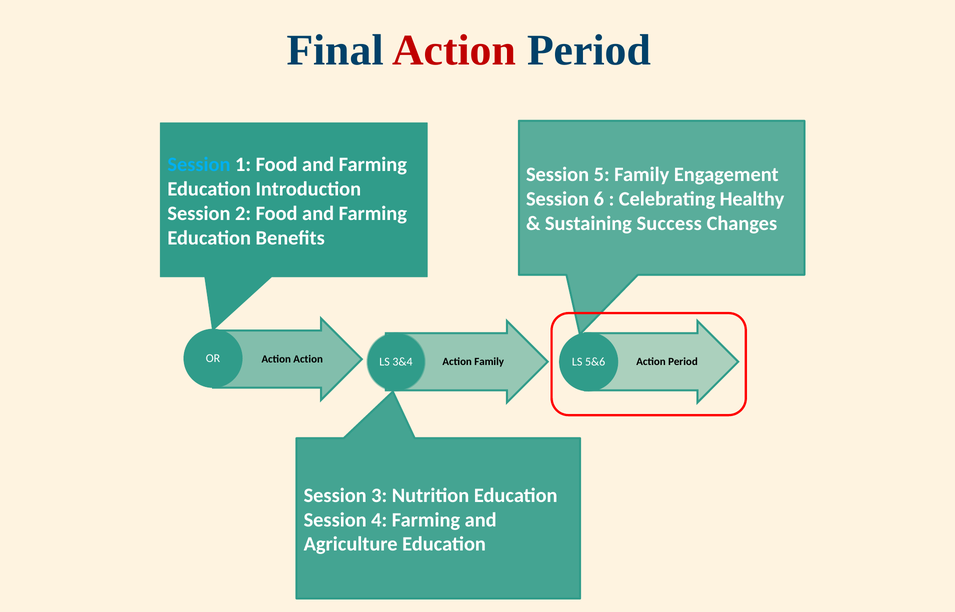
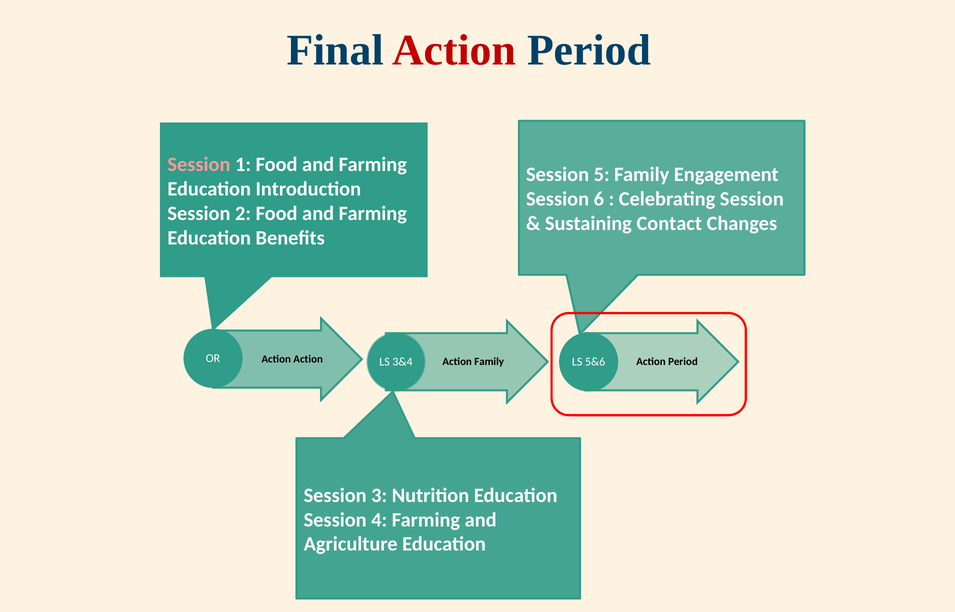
Session colour: light blue -> pink (199, 164)
Celebrating Healthy: Healthy -> Session (752, 199)
Success: Success -> Contact (669, 223)
